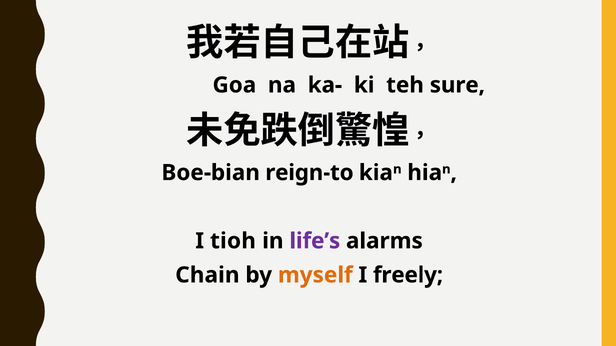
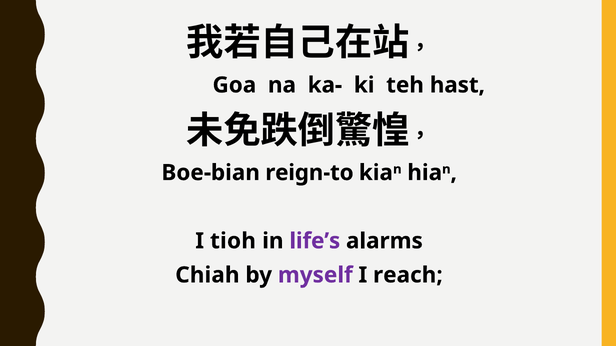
sure: sure -> hast (457, 85)
Chain: Chain -> Chiah (207, 275)
myself colour: orange -> purple (315, 275)
freely: freely -> reach (408, 275)
